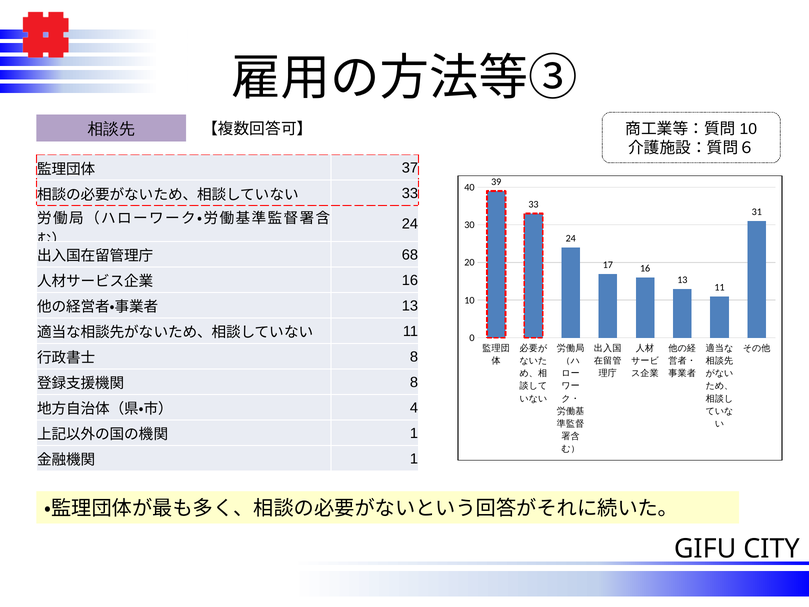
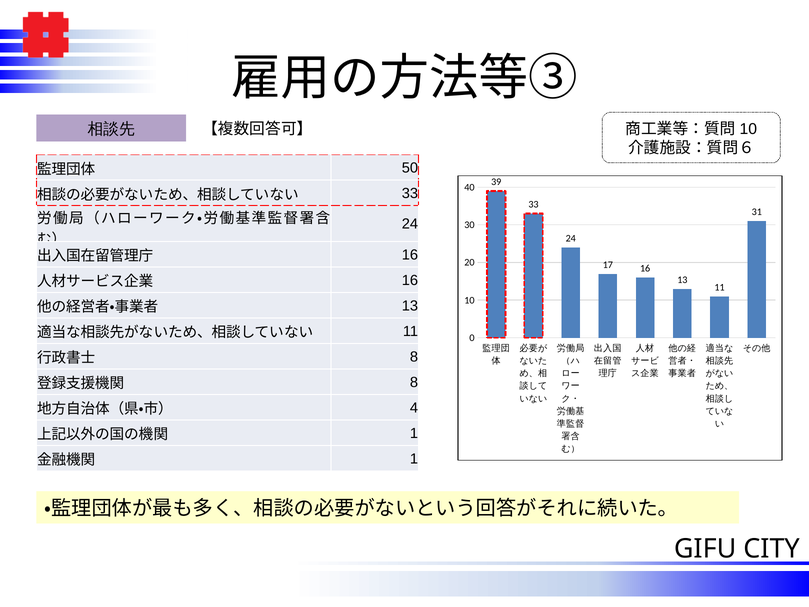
37: 37 -> 50 (410, 168)
68: 68 -> 16 (410, 255)
